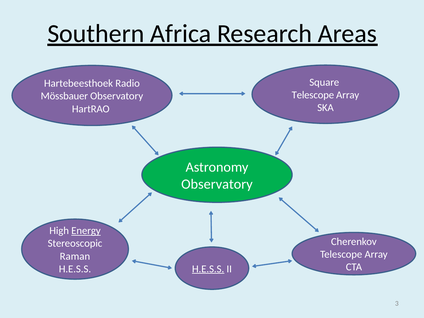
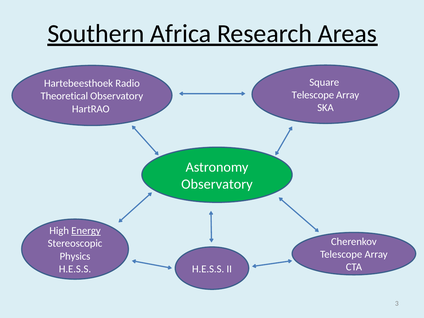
Mössbauer: Mössbauer -> Theoretical (64, 96)
Raman: Raman -> Physics (75, 256)
H.E.S.S underline: present -> none (208, 269)
